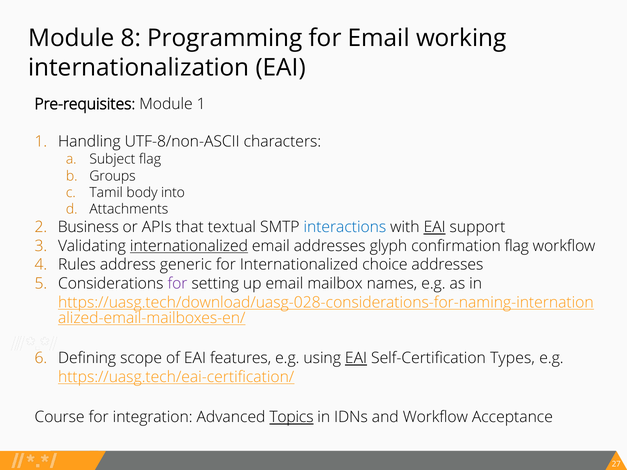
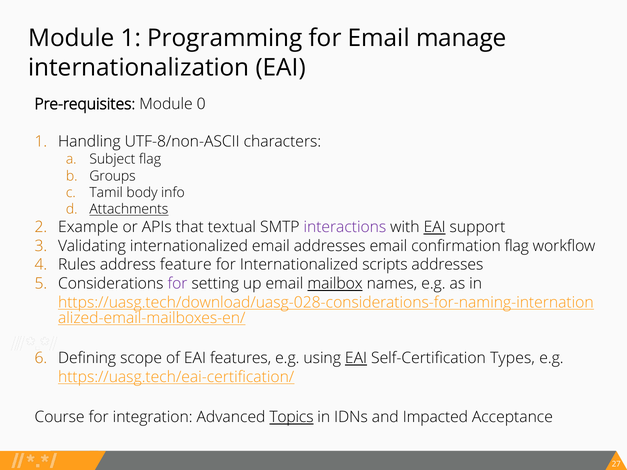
Module 8: 8 -> 1 (131, 38)
working: working -> manage (461, 38)
Module 1: 1 -> 0 (201, 104)
into: into -> info (173, 193)
Attachments underline: none -> present (129, 209)
Business: Business -> Example (88, 227)
interactions colour: blue -> purple (345, 227)
internationalized underline: present -> none (189, 246)
addresses glyph: glyph -> email (388, 246)
generic: generic -> feature (186, 265)
choice: choice -> scripts (385, 265)
mailbox underline: none -> present (335, 284)
and Workflow: Workflow -> Impacted (435, 417)
